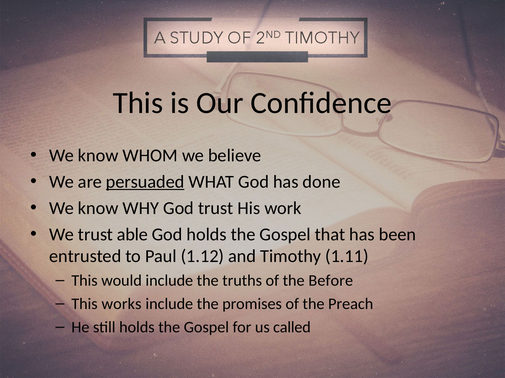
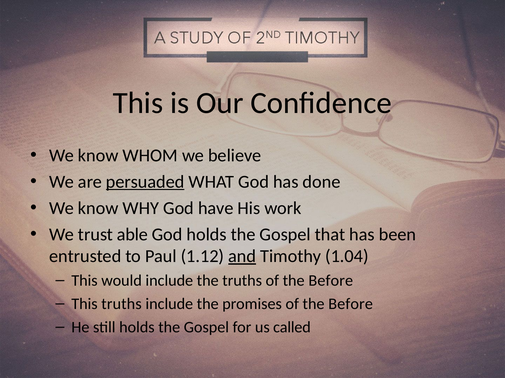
God trust: trust -> have (216, 208)
and underline: none -> present (242, 257)
1.11: 1.11 -> 1.04 (347, 257)
This works: works -> truths (121, 304)
promises of the Preach: Preach -> Before (351, 304)
